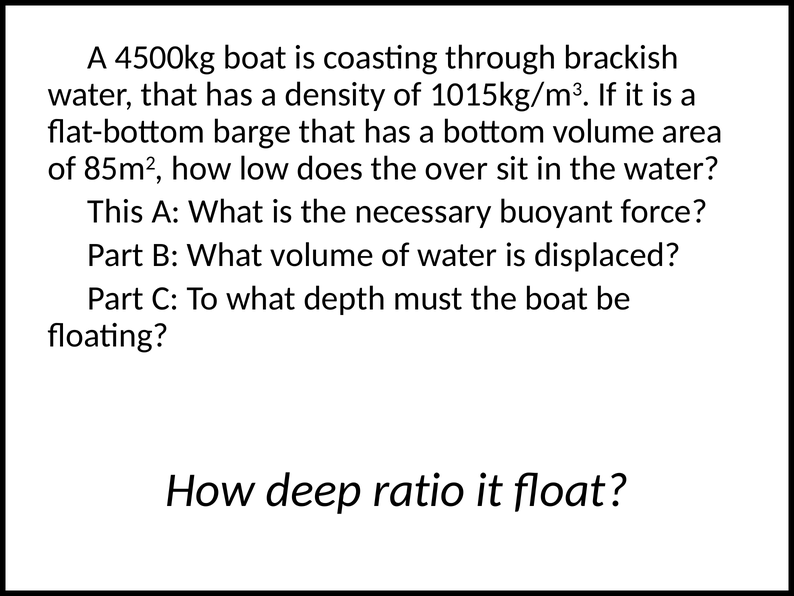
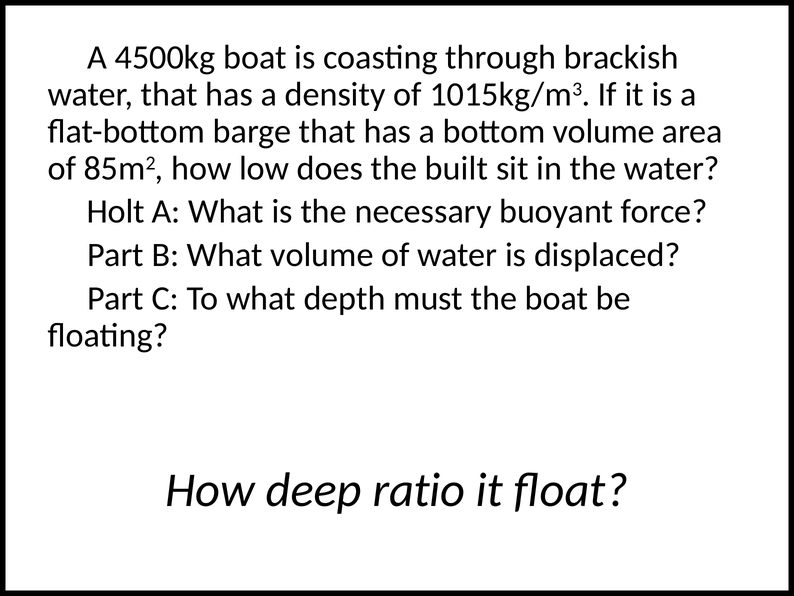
over: over -> built (457, 168)
This: This -> Holt (116, 212)
